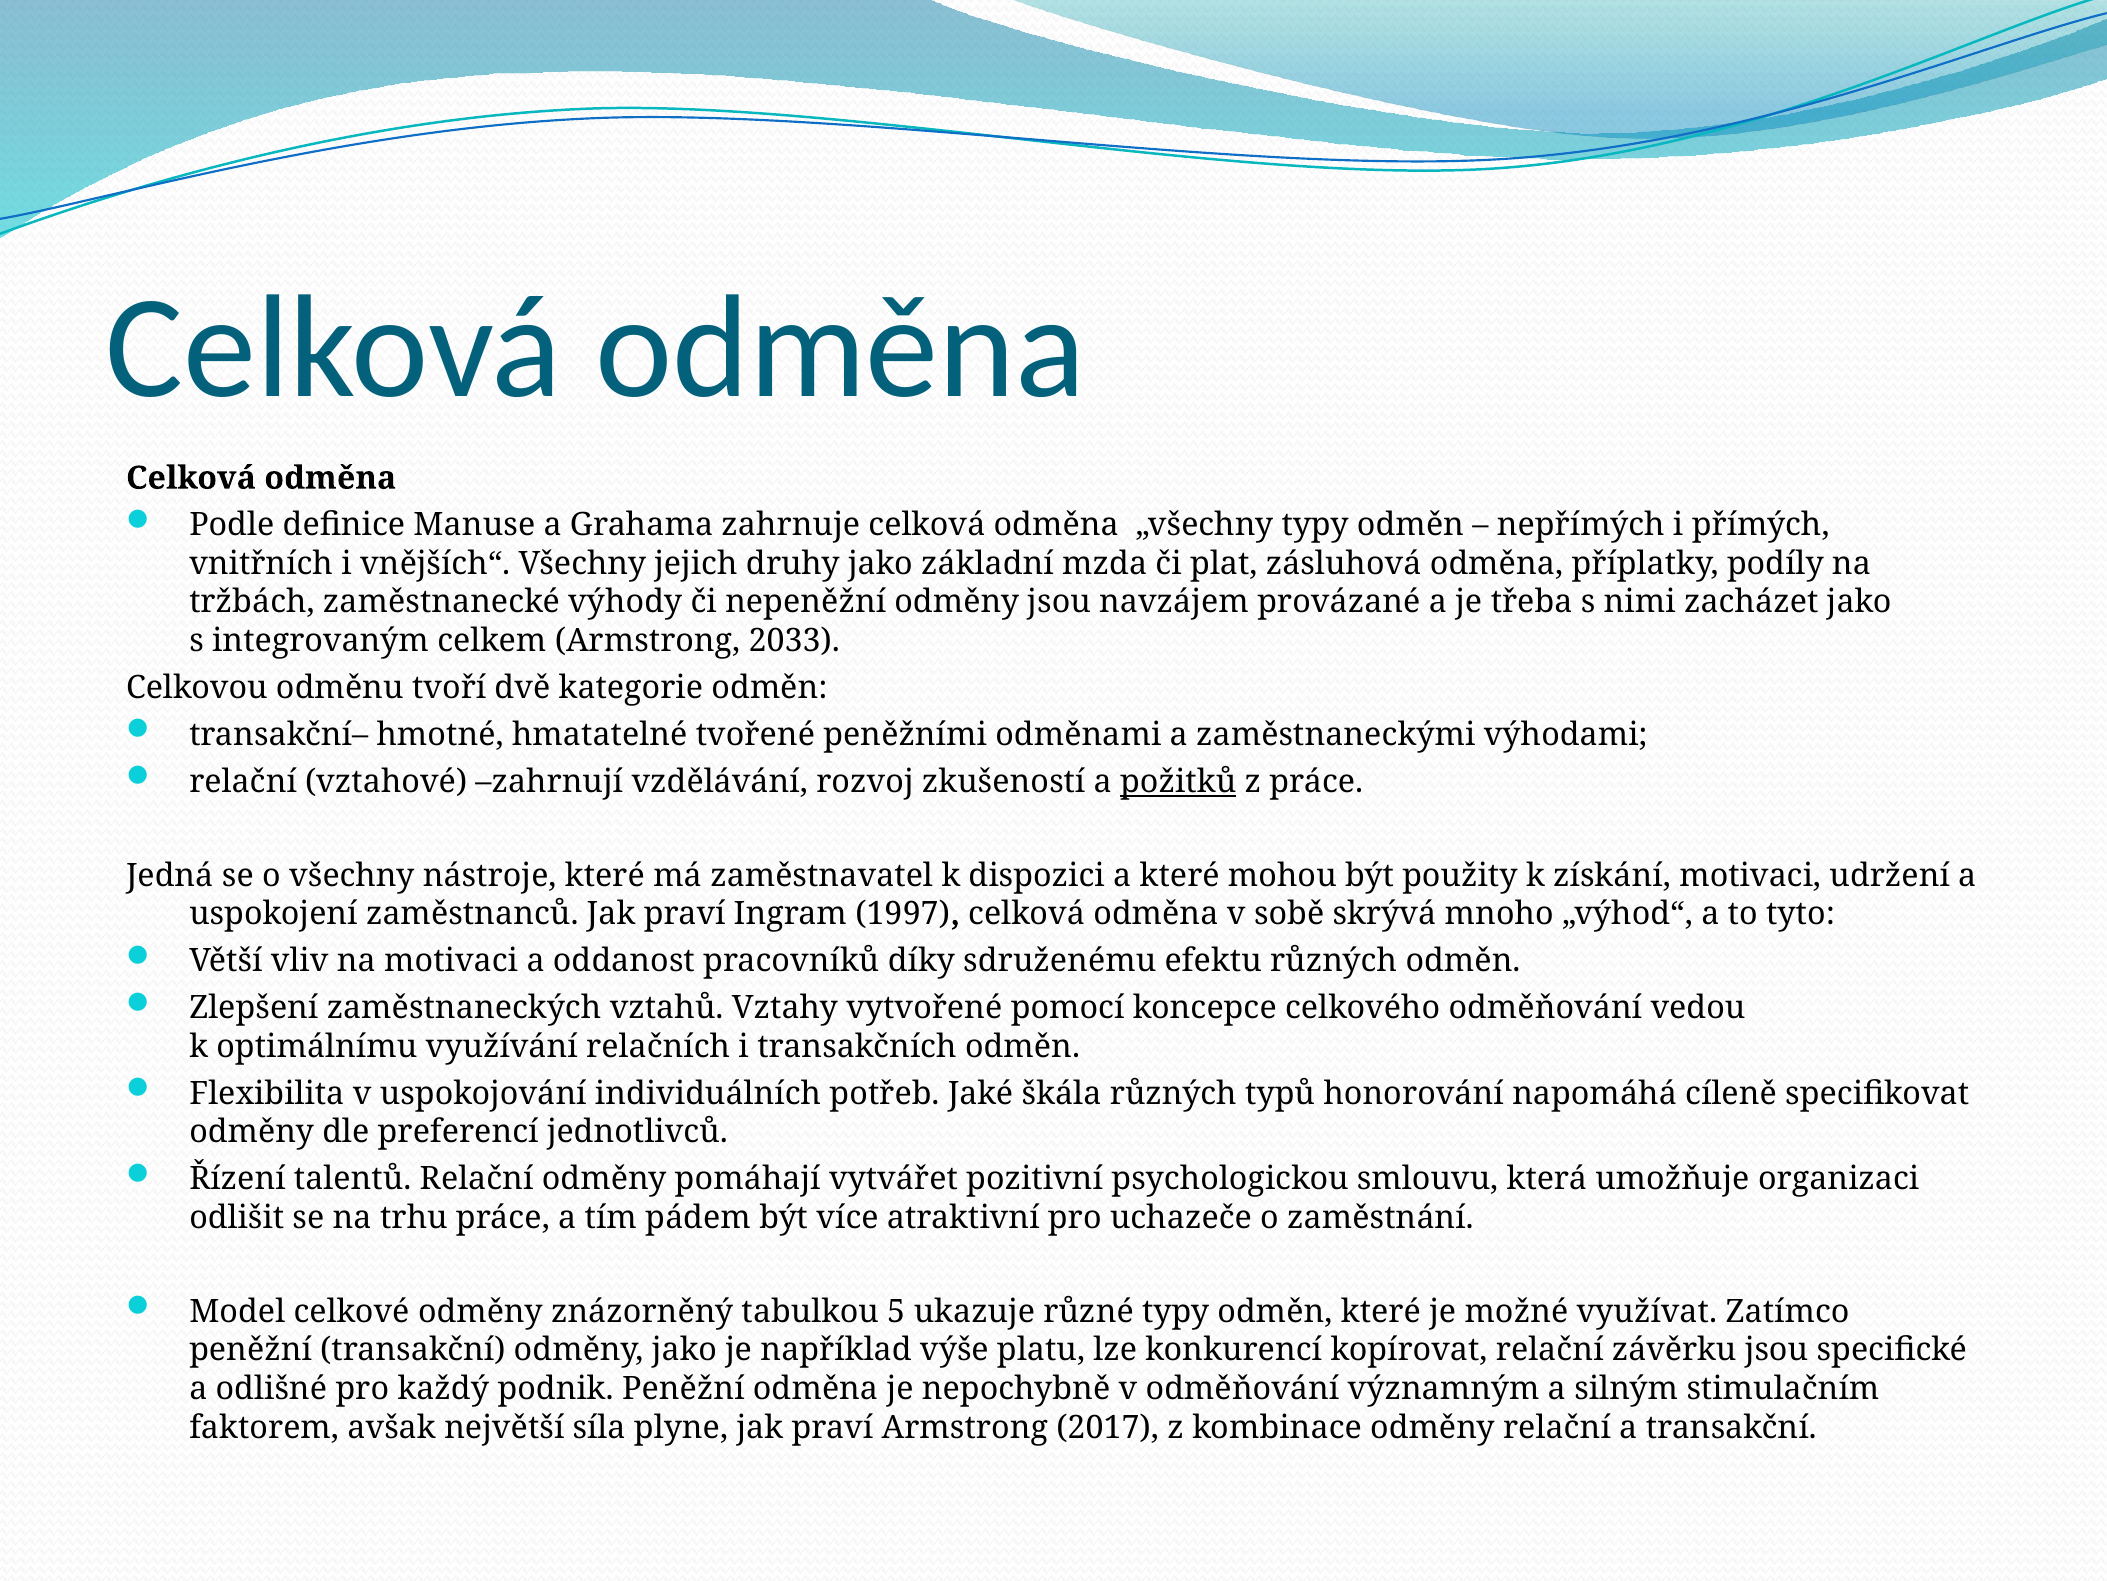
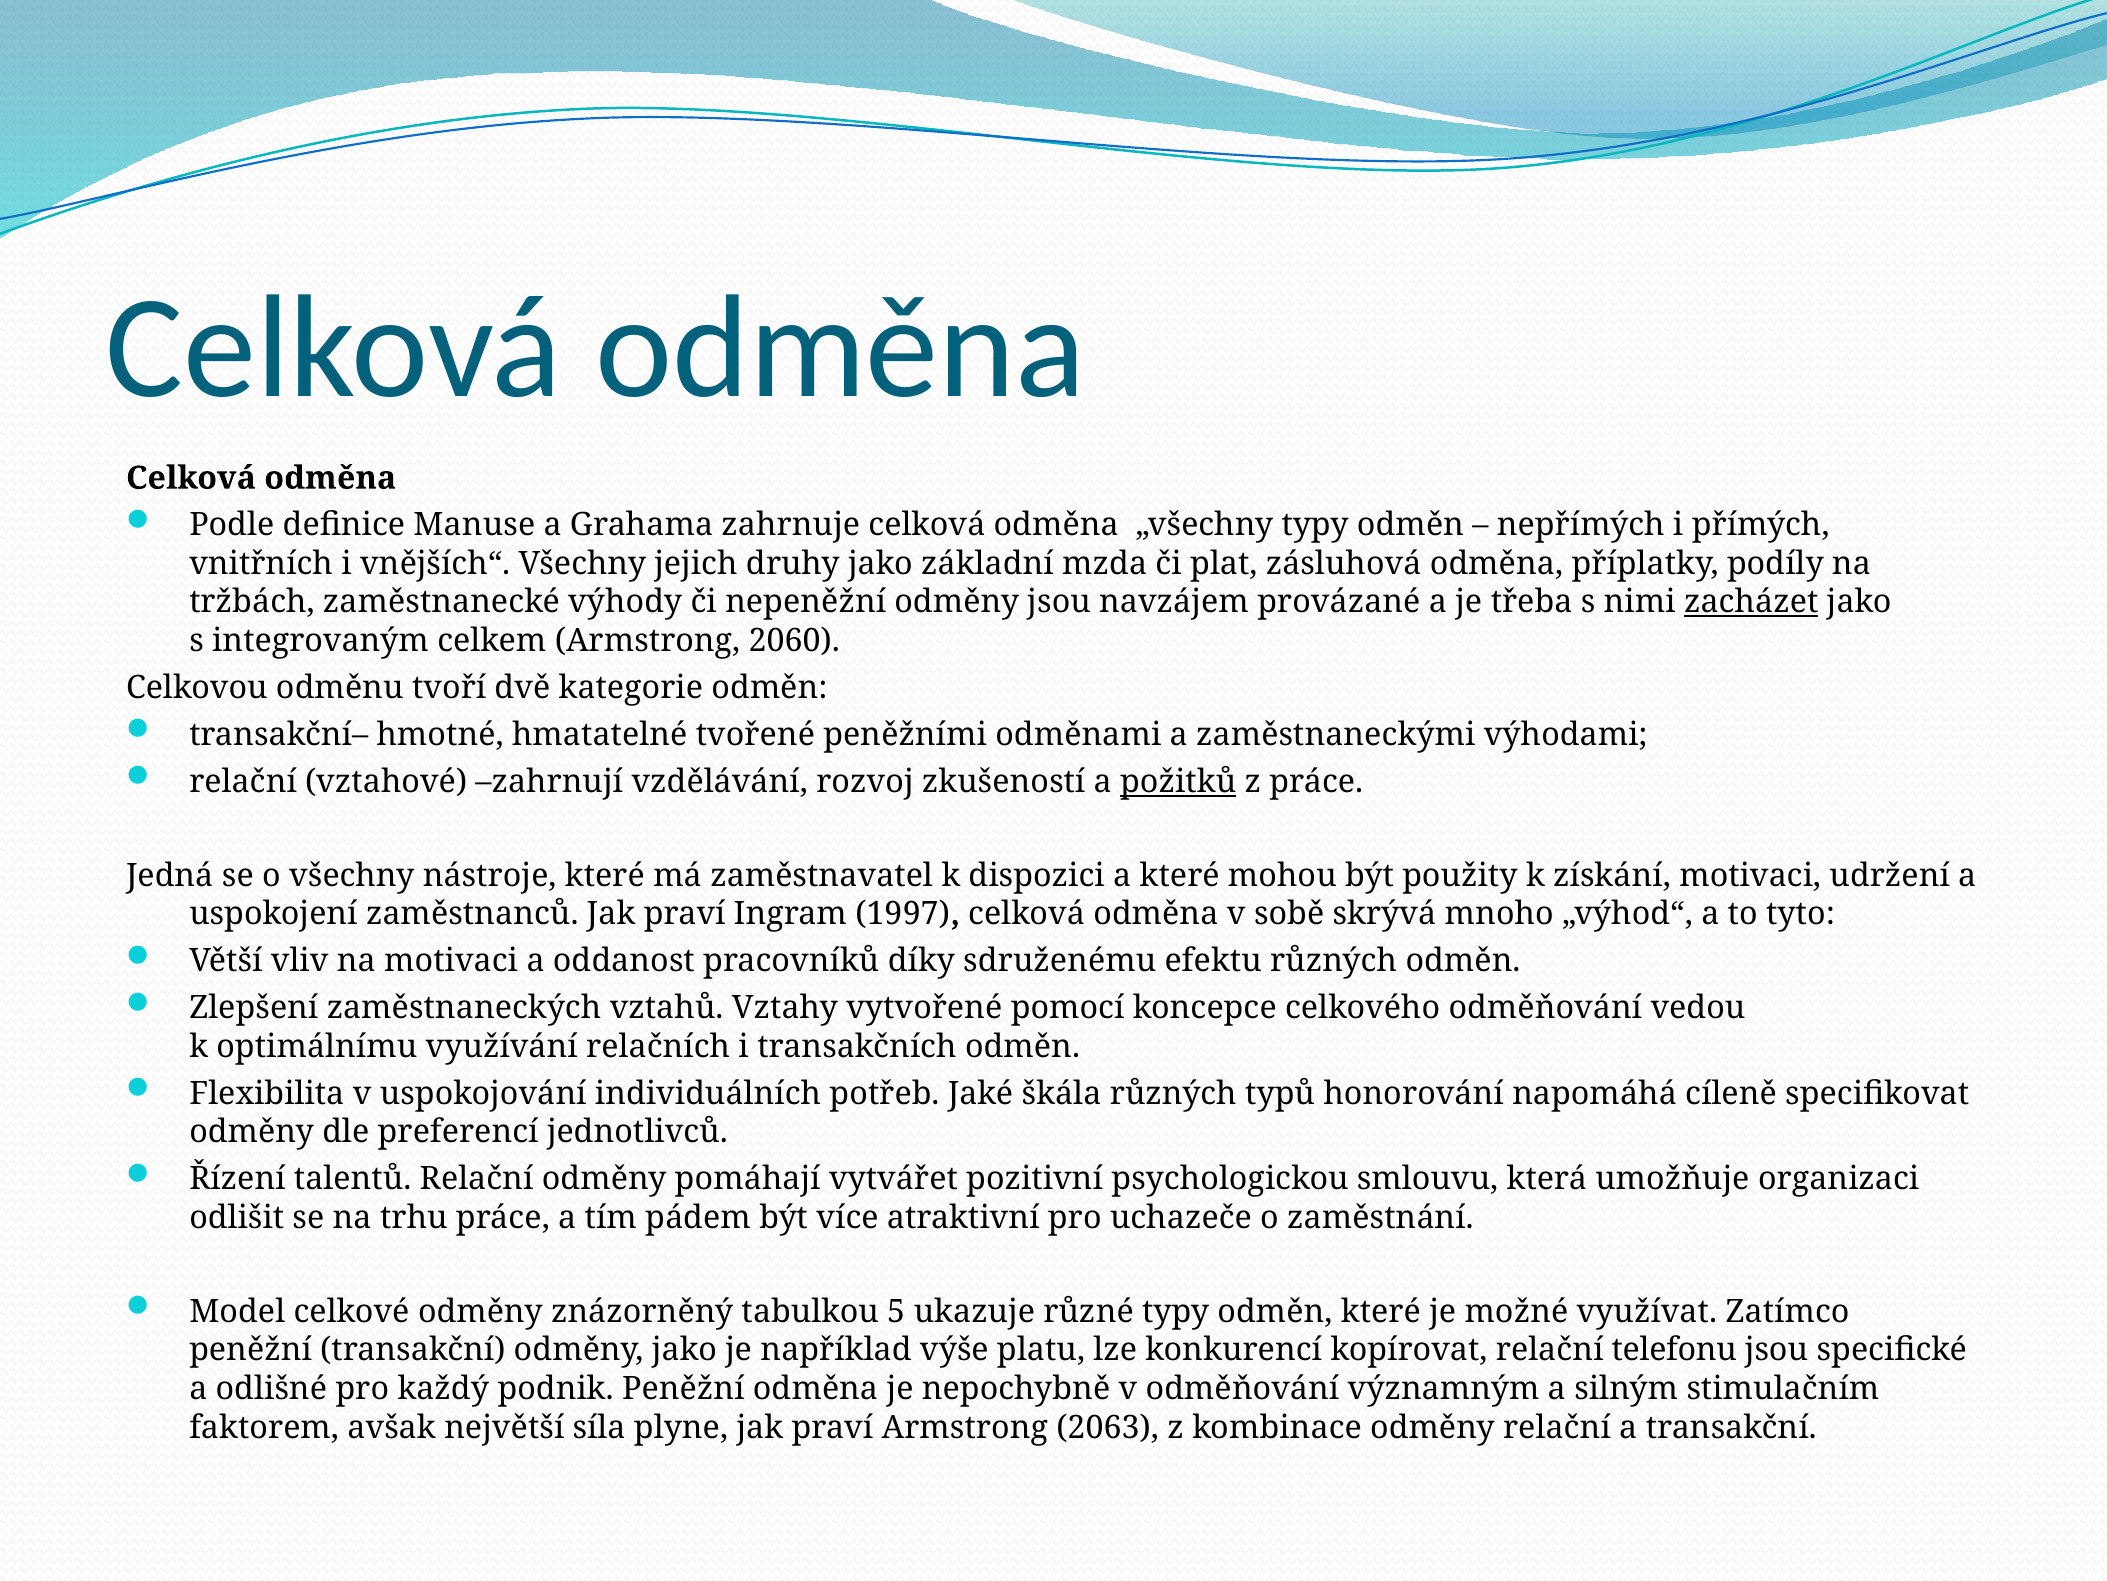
zacházet underline: none -> present (1751, 602)
2033: 2033 -> 2060 (794, 641)
závěrku: závěrku -> telefonu (1674, 1350)
2017: 2017 -> 2063 (1108, 1427)
